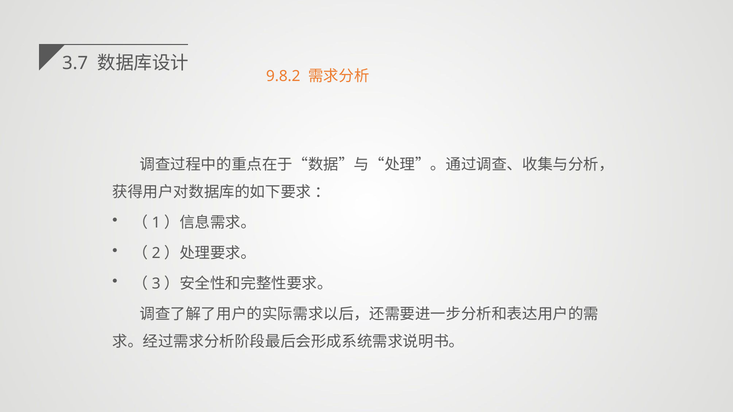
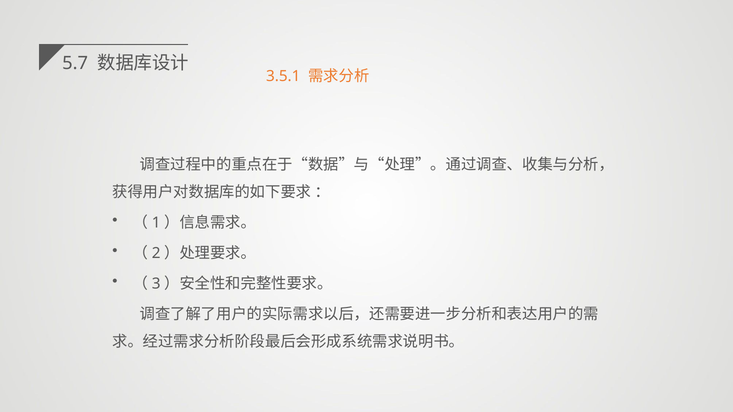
3.7: 3.7 -> 5.7 (75, 63)
9.8.2: 9.8.2 -> 3.5.1 (283, 77)
